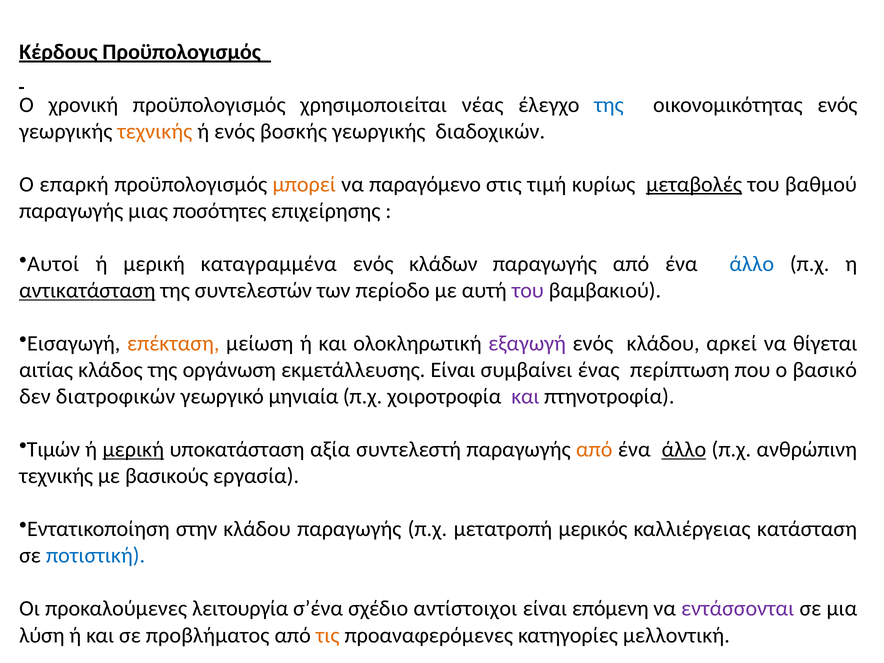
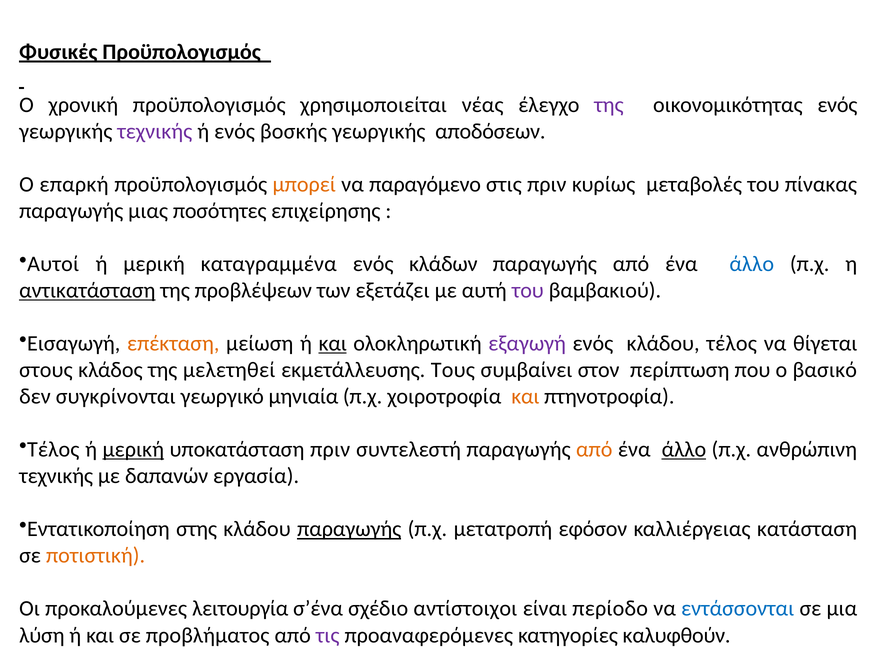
Κέρδους: Κέρδους -> Φυσικές (58, 52)
της colour: blue -> purple (609, 105)
τεχνικής colour: orange -> purple (155, 131)
διαδοχικών: διαδοχικών -> αποδόσεων (490, 131)
στις τιμή: τιμή -> πριν (547, 184)
μεταβολές underline: present -> none (694, 184)
βαθμού: βαθμού -> πίνακας (821, 184)
συντελεστών: συντελεστών -> προβλέψεων (253, 290)
περίοδο: περίοδο -> εξετάζει (393, 290)
και underline: none -> present (333, 343)
κλάδου αρκεί: αρκεί -> τέλος (732, 343)
αιτίας: αιτίας -> στους (46, 370)
οργάνωση: οργάνωση -> μελετηθεί (229, 370)
εκμετάλλευσης Είναι: Είναι -> Τους (453, 370)
ένας: ένας -> στον (599, 370)
διατροφικών: διατροφικών -> συγκρίνονται (116, 397)
και colour: purple -> orange (525, 397)
Τιμών: Τιμών -> Τέλος (53, 450)
υποκατάσταση αξία: αξία -> πριν (330, 450)
βασικούς: βασικούς -> δαπανών (167, 476)
στην: στην -> στης (197, 529)
παραγωγής underline: none -> present (349, 529)
μερικός: μερικός -> εφόσον (593, 529)
ποτιστική colour: blue -> orange (96, 556)
επόμενη: επόμενη -> περίοδο (610, 609)
εντάσσονται colour: purple -> blue (738, 609)
τις colour: orange -> purple (328, 635)
μελλοντική: μελλοντική -> καλυφθούν (677, 635)
